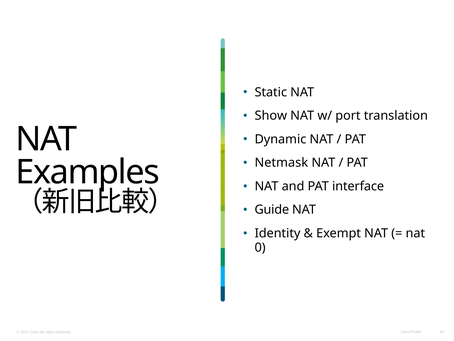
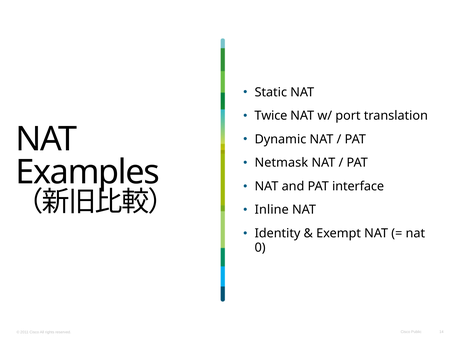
Show: Show -> Twice (271, 116)
Guide: Guide -> Inline (272, 209)
